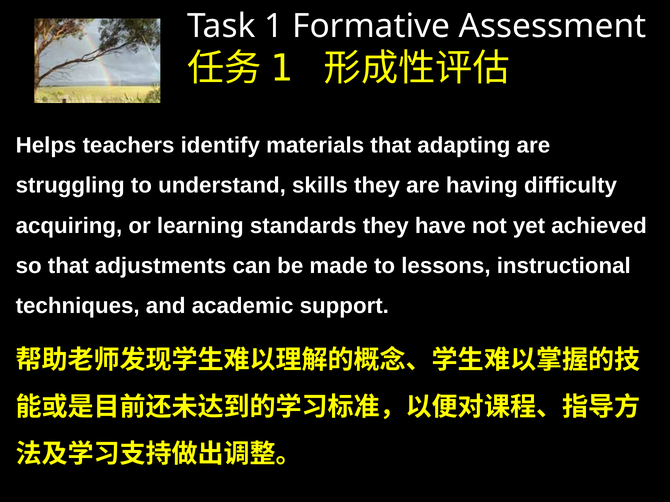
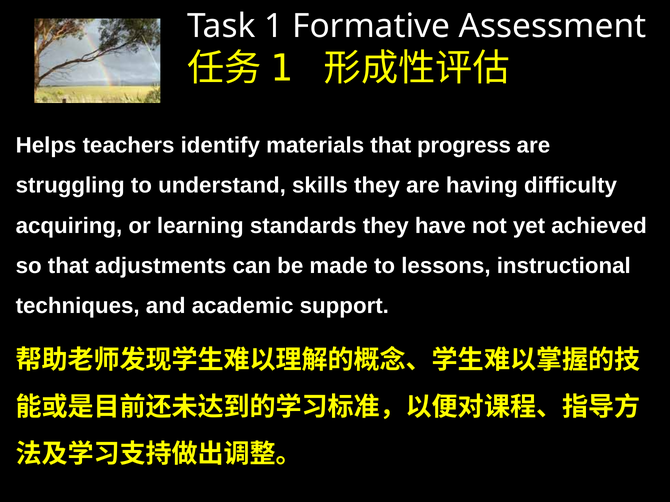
adapting: adapting -> progress (464, 146)
